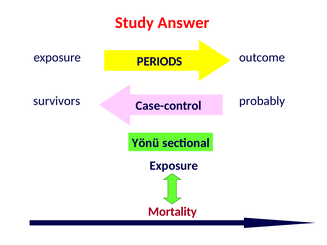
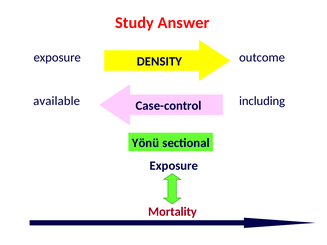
PERIODS: PERIODS -> DENSITY (159, 61)
survivors: survivors -> available (57, 101)
probably: probably -> including (262, 101)
